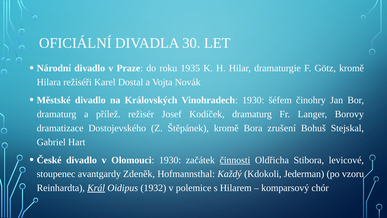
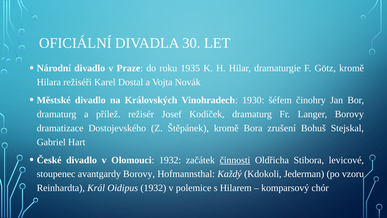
Olomouci 1930: 1930 -> 1932 (170, 160)
avantgardy Zdeněk: Zdeněk -> Borovy (139, 174)
Král underline: present -> none (96, 188)
